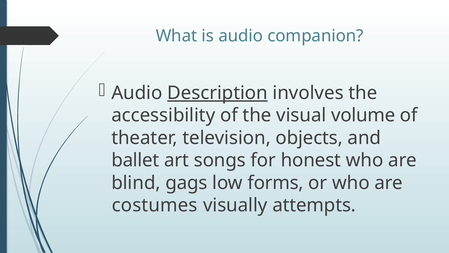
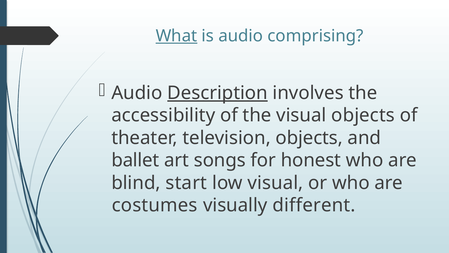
What underline: none -> present (176, 36)
companion: companion -> comprising (315, 36)
visual volume: volume -> objects (363, 115)
gags: gags -> start (186, 183)
low forms: forms -> visual (275, 183)
attempts: attempts -> different (314, 205)
